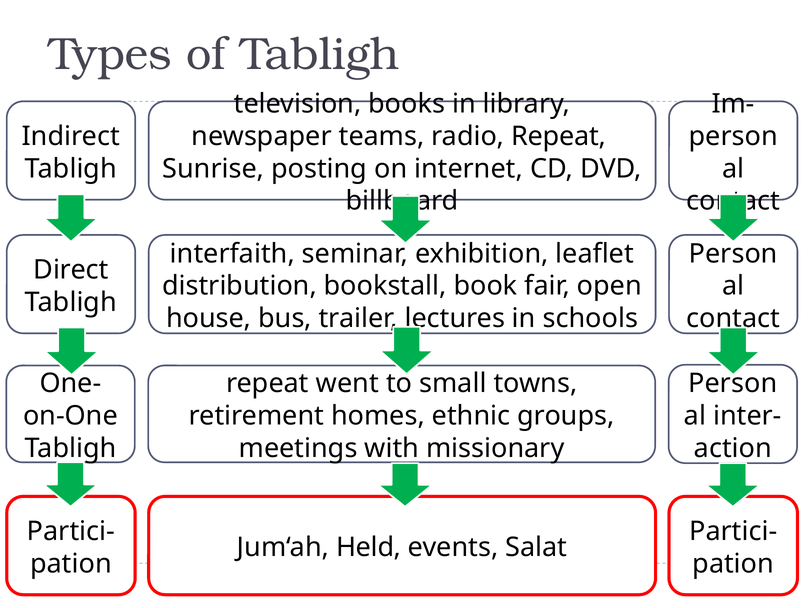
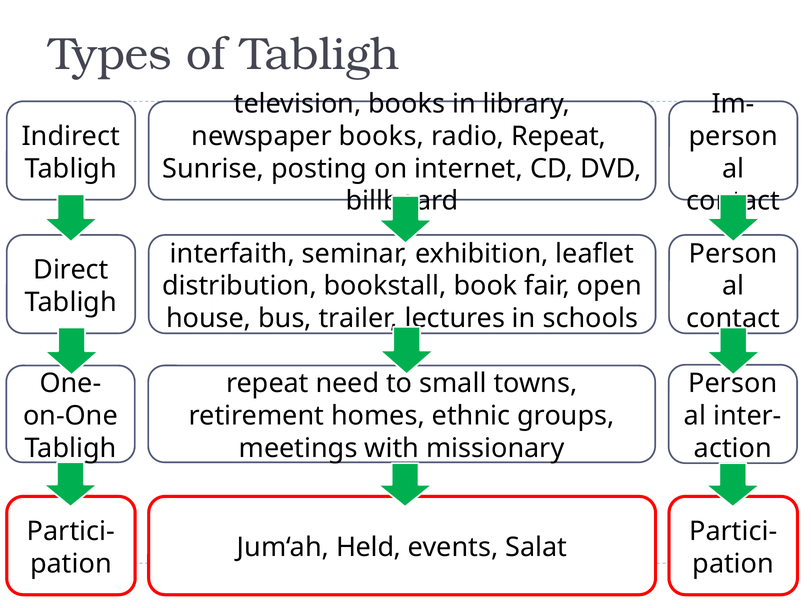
newspaper teams: teams -> books (381, 136)
went: went -> need (347, 384)
